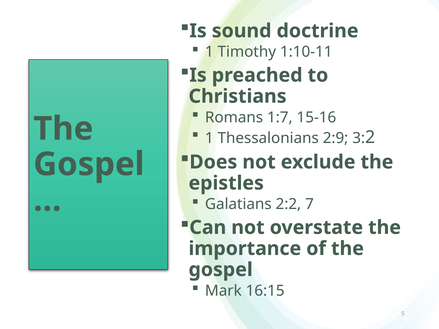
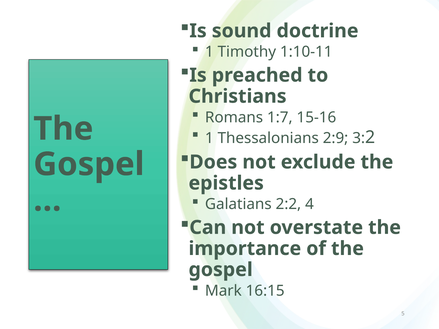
7: 7 -> 4 (309, 204)
